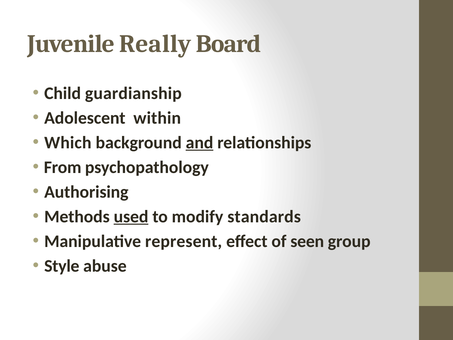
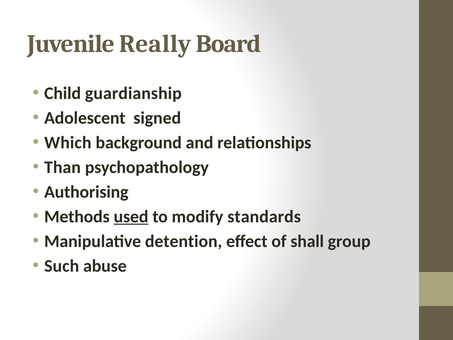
within: within -> signed (157, 118)
and underline: present -> none (200, 143)
From: From -> Than (63, 167)
represent: represent -> detention (184, 241)
seen: seen -> shall (307, 241)
Style: Style -> Such (62, 266)
